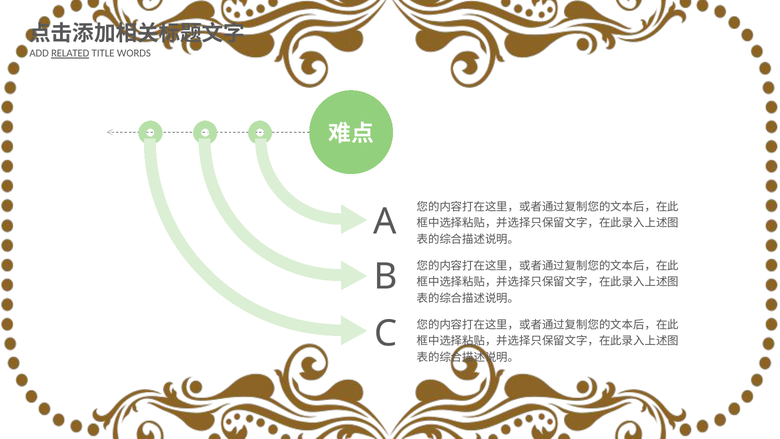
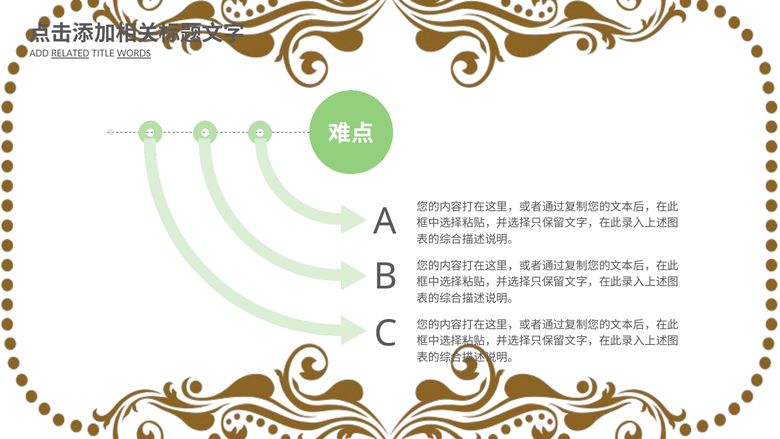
WORDS underline: none -> present (134, 53)
